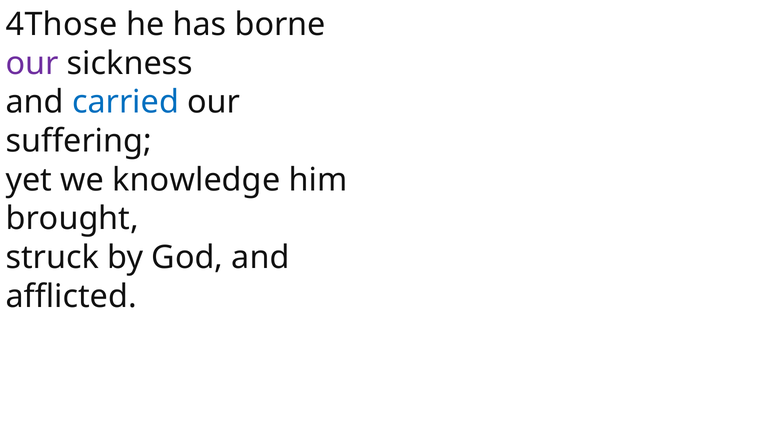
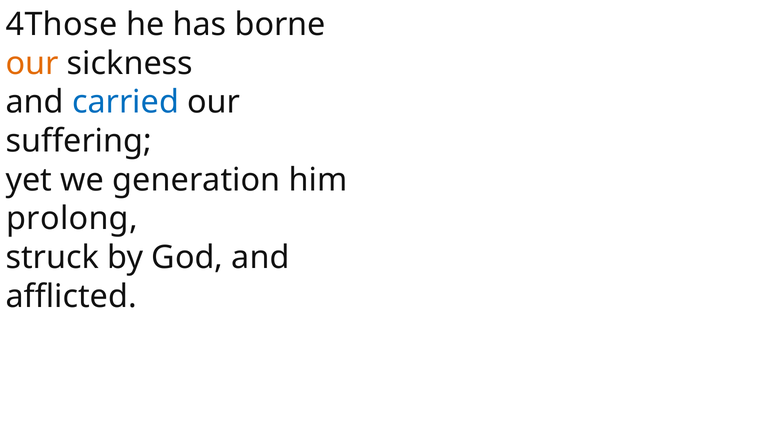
our colour: purple -> orange (32, 63)
knowledge: knowledge -> generation (196, 180)
brought: brought -> prolong (72, 219)
